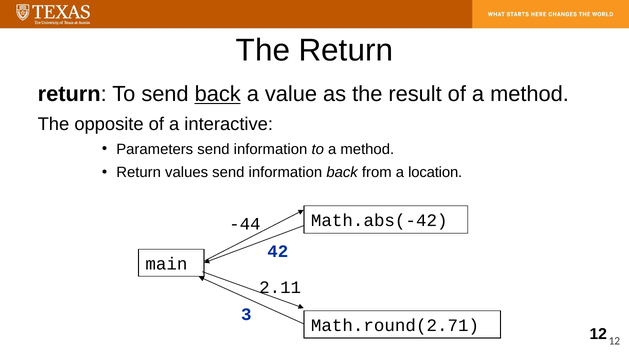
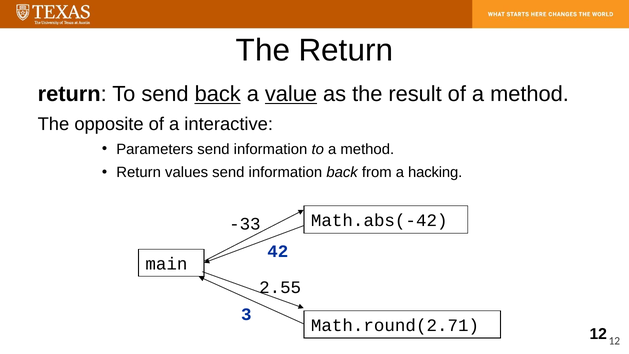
value underline: none -> present (291, 94)
location: location -> hacking (435, 172)
-44: -44 -> -33 (245, 224)
2.11: 2.11 -> 2.55 (280, 288)
